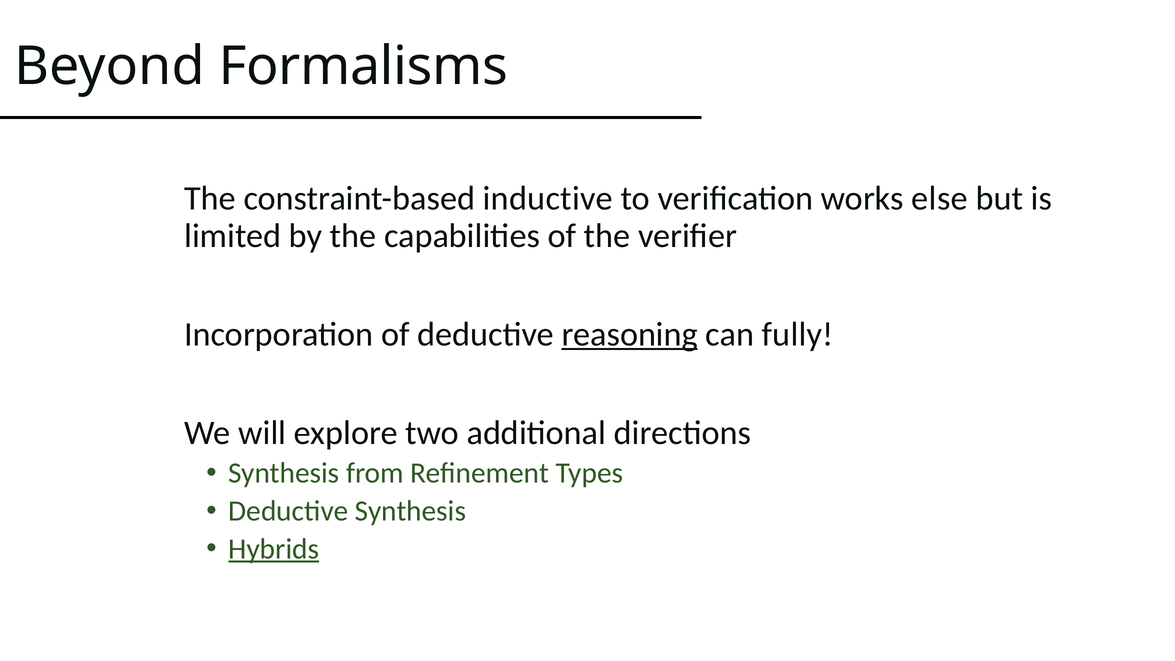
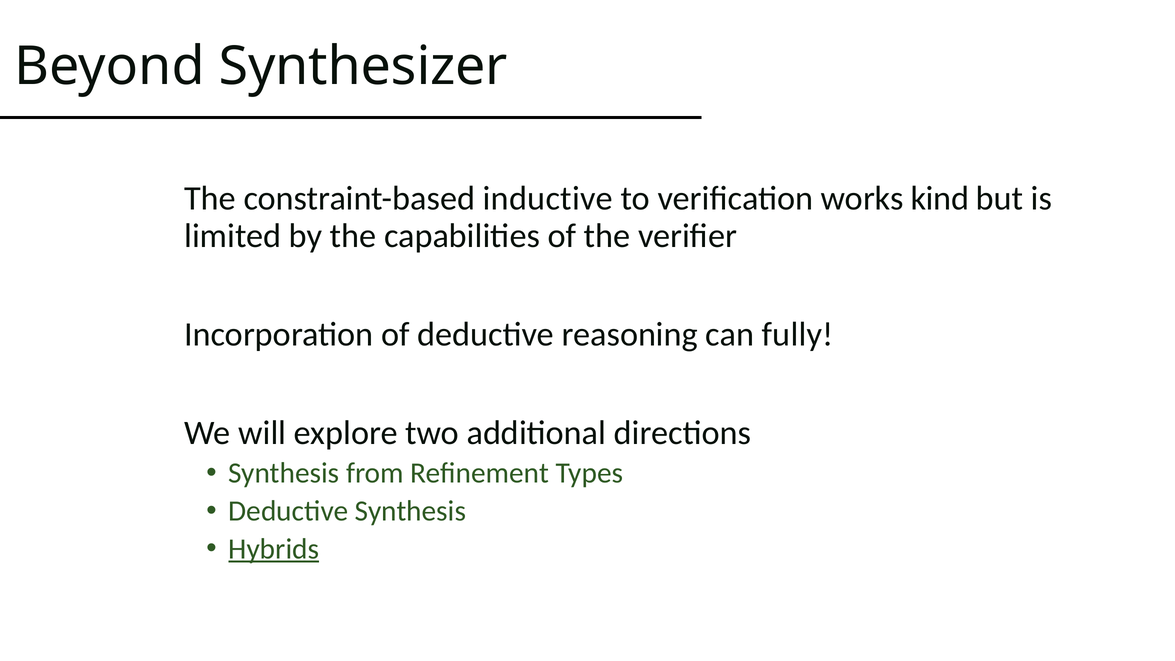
Formalisms: Formalisms -> Synthesizer (363, 66)
else: else -> kind (940, 199)
reasoning underline: present -> none (630, 334)
